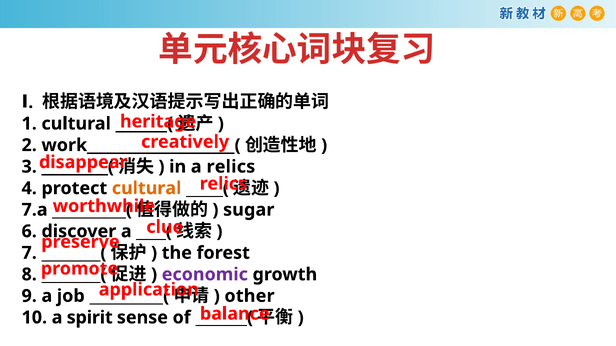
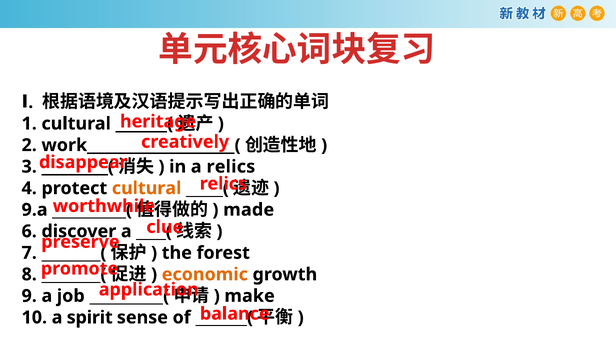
7.a: 7.a -> 9.a (35, 210)
sugar: sugar -> made (249, 210)
economic colour: purple -> orange (205, 275)
other: other -> make (250, 296)
